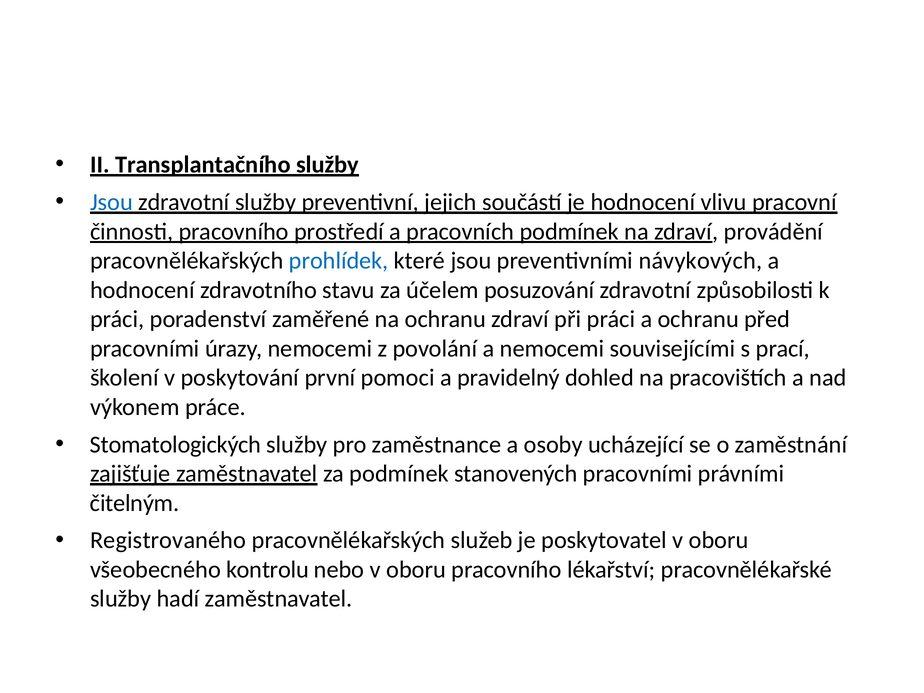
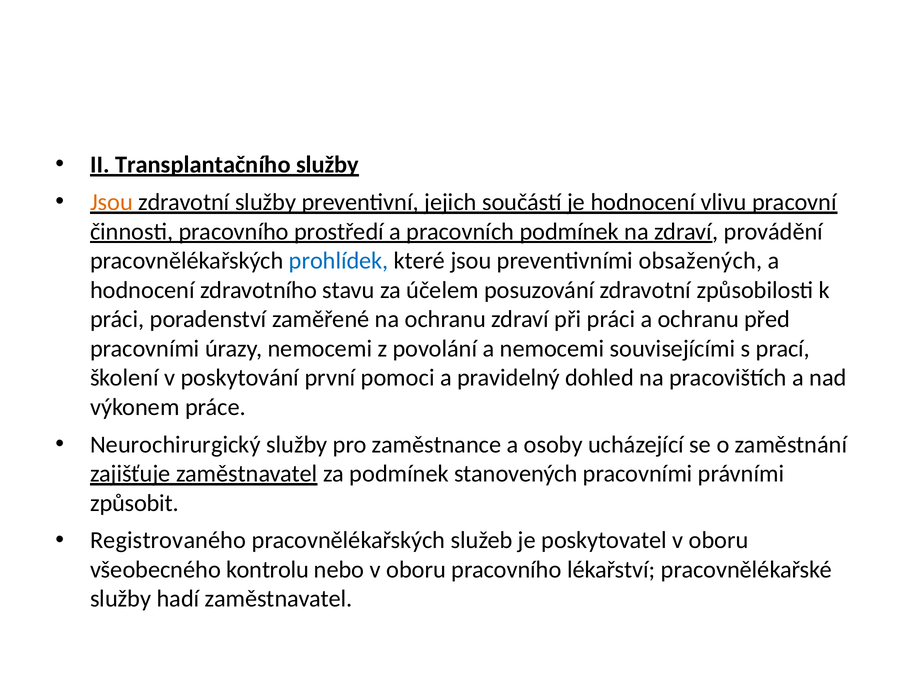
Jsou colour: blue -> orange (112, 202)
návykových: návykových -> obsažených (700, 261)
Stomatologických: Stomatologických -> Neurochirurgický (175, 444)
čitelným: čitelným -> způsobit (135, 503)
